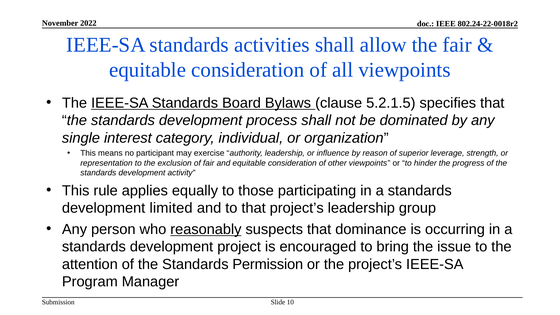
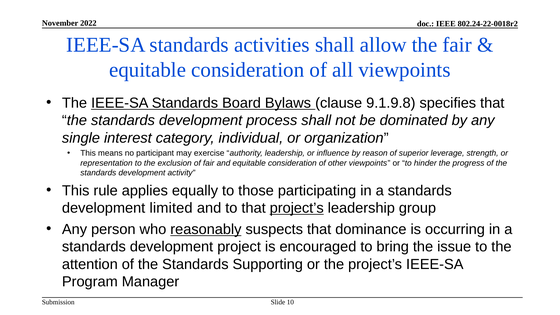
5.2.1.5: 5.2.1.5 -> 9.1.9.8 (391, 103)
project’s underline: none -> present (297, 208)
Permission: Permission -> Supporting (268, 264)
